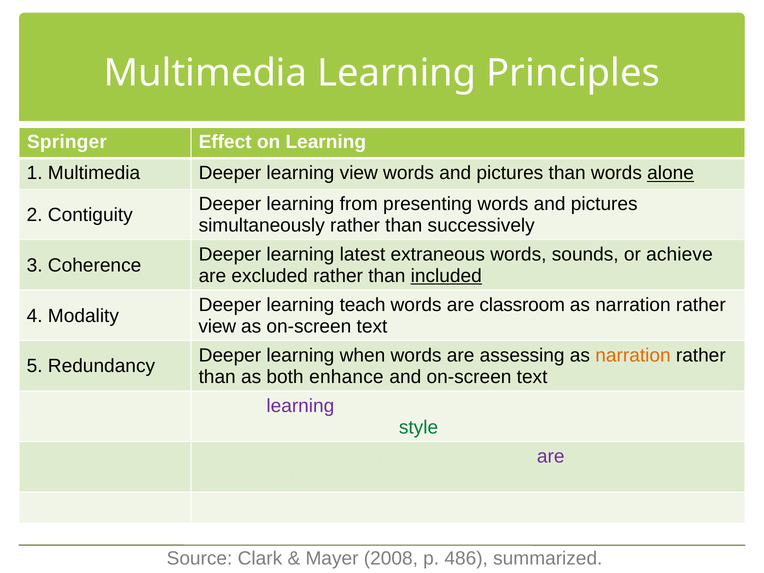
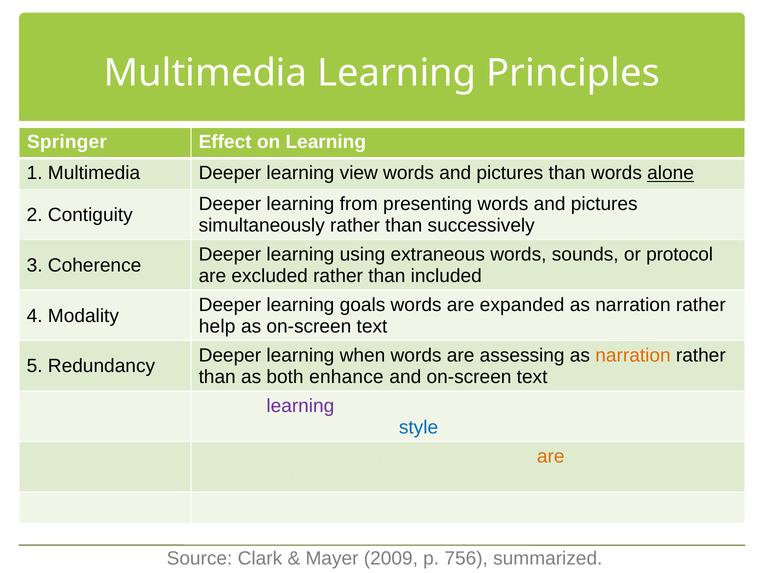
latest: latest -> using (363, 255)
achieve: achieve -> protocol (680, 255)
included underline: present -> none (446, 276)
teach: teach -> goals (363, 305)
classroom: classroom -> expanded (522, 305)
view: view -> help (217, 326)
style colour: green -> blue (419, 427)
are colour: purple -> orange (551, 456)
2008: 2008 -> 2009 (391, 559)
486: 486 -> 756 (466, 559)
